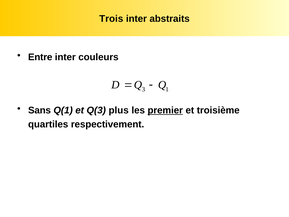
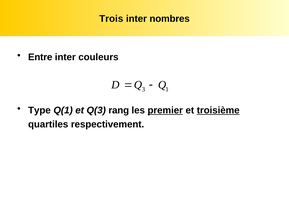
abstraits: abstraits -> nombres (170, 19)
Sans: Sans -> Type (39, 110)
plus: plus -> rang (119, 110)
troisième underline: none -> present (218, 110)
